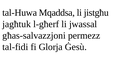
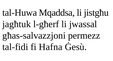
Glorja: Glorja -> Hafna (51, 47)
